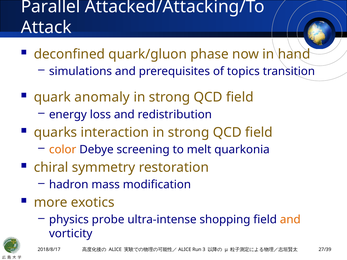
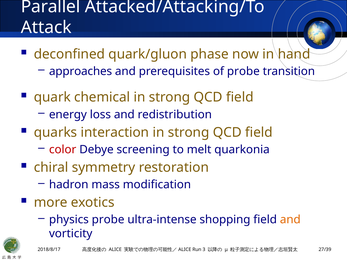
simulations: simulations -> approaches (81, 71)
of topics: topics -> probe (243, 71)
anomaly: anomaly -> chemical (102, 97)
color colour: orange -> red (63, 150)
